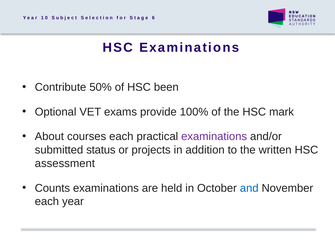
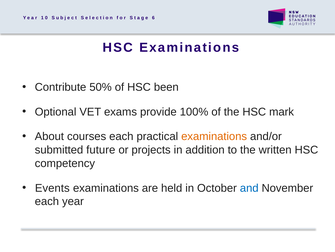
examinations colour: purple -> orange (214, 136)
status: status -> future (101, 150)
assessment: assessment -> competency (65, 163)
Counts: Counts -> Events (52, 188)
